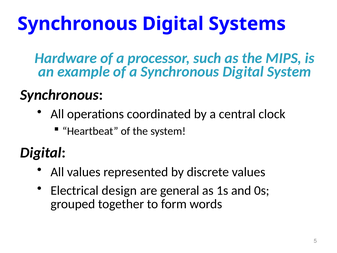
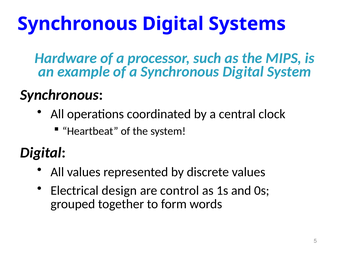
general: general -> control (180, 190)
